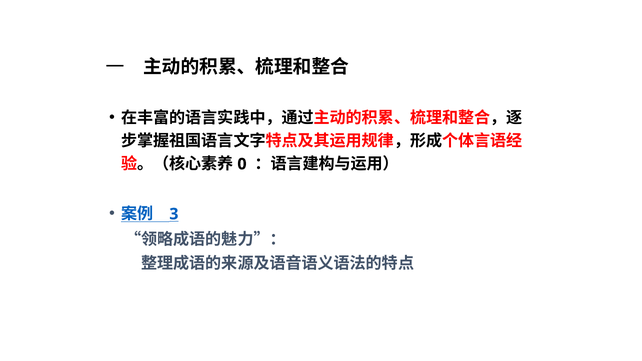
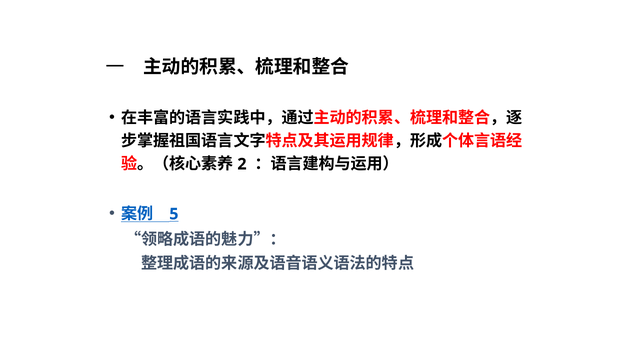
0: 0 -> 2 (242, 164)
3: 3 -> 5 (174, 214)
